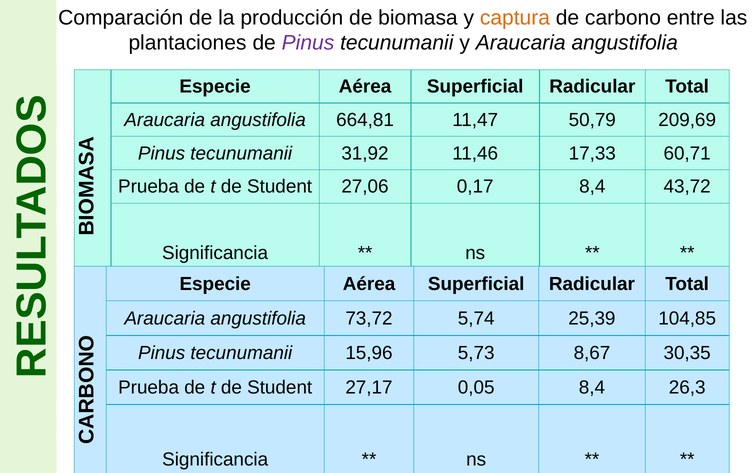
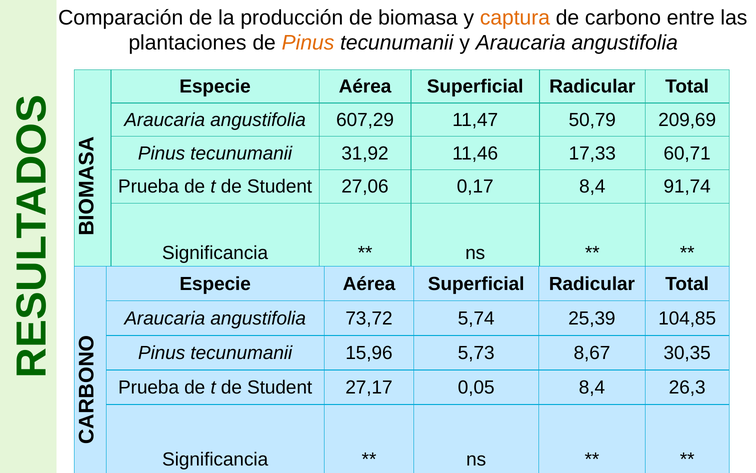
Pinus colour: purple -> orange (308, 43)
664,81: 664,81 -> 607,29 (365, 120)
43,72: 43,72 -> 91,74 (687, 187)
